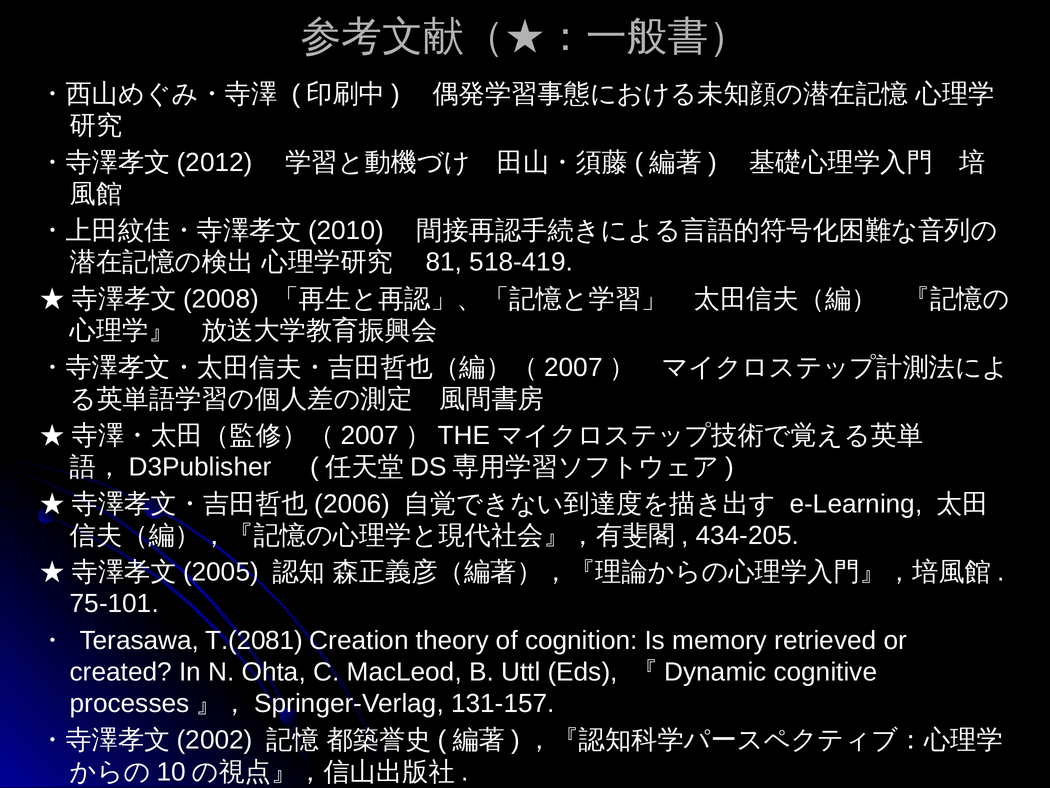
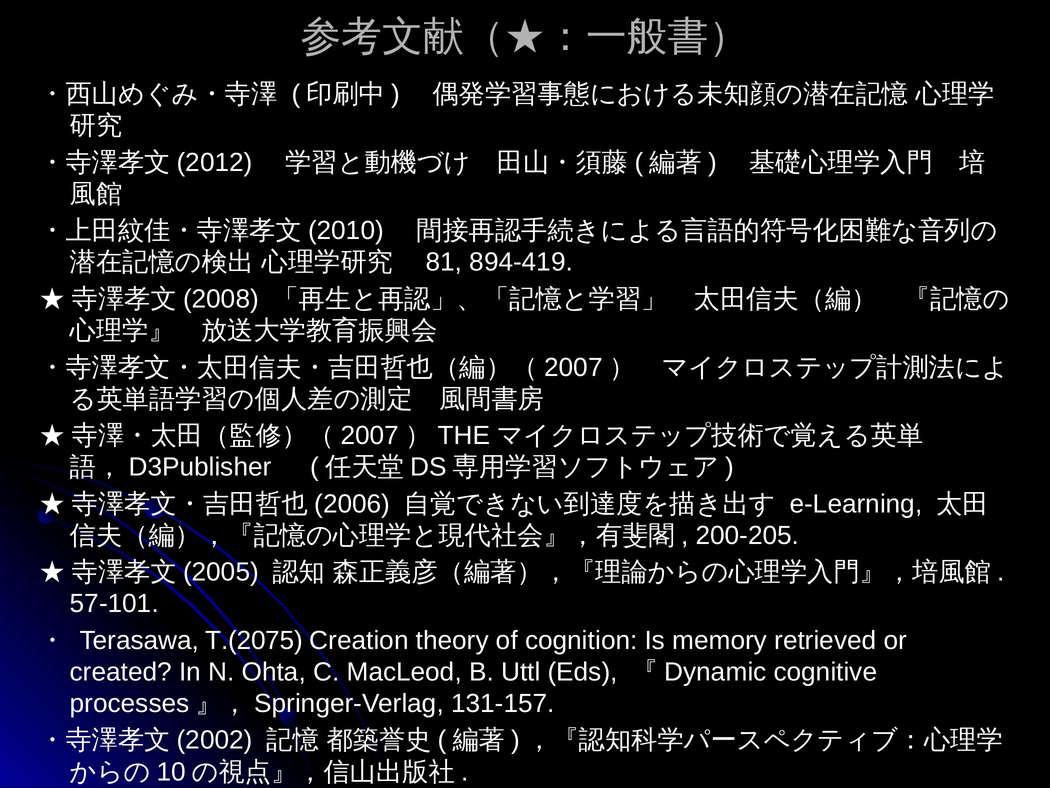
518-419: 518-419 -> 894-419 (521, 262)
434-205: 434-205 -> 200-205 (747, 535)
75-101: 75-101 -> 57-101 (114, 603)
T.(2081: T.(2081 -> T.(2075 (254, 640)
